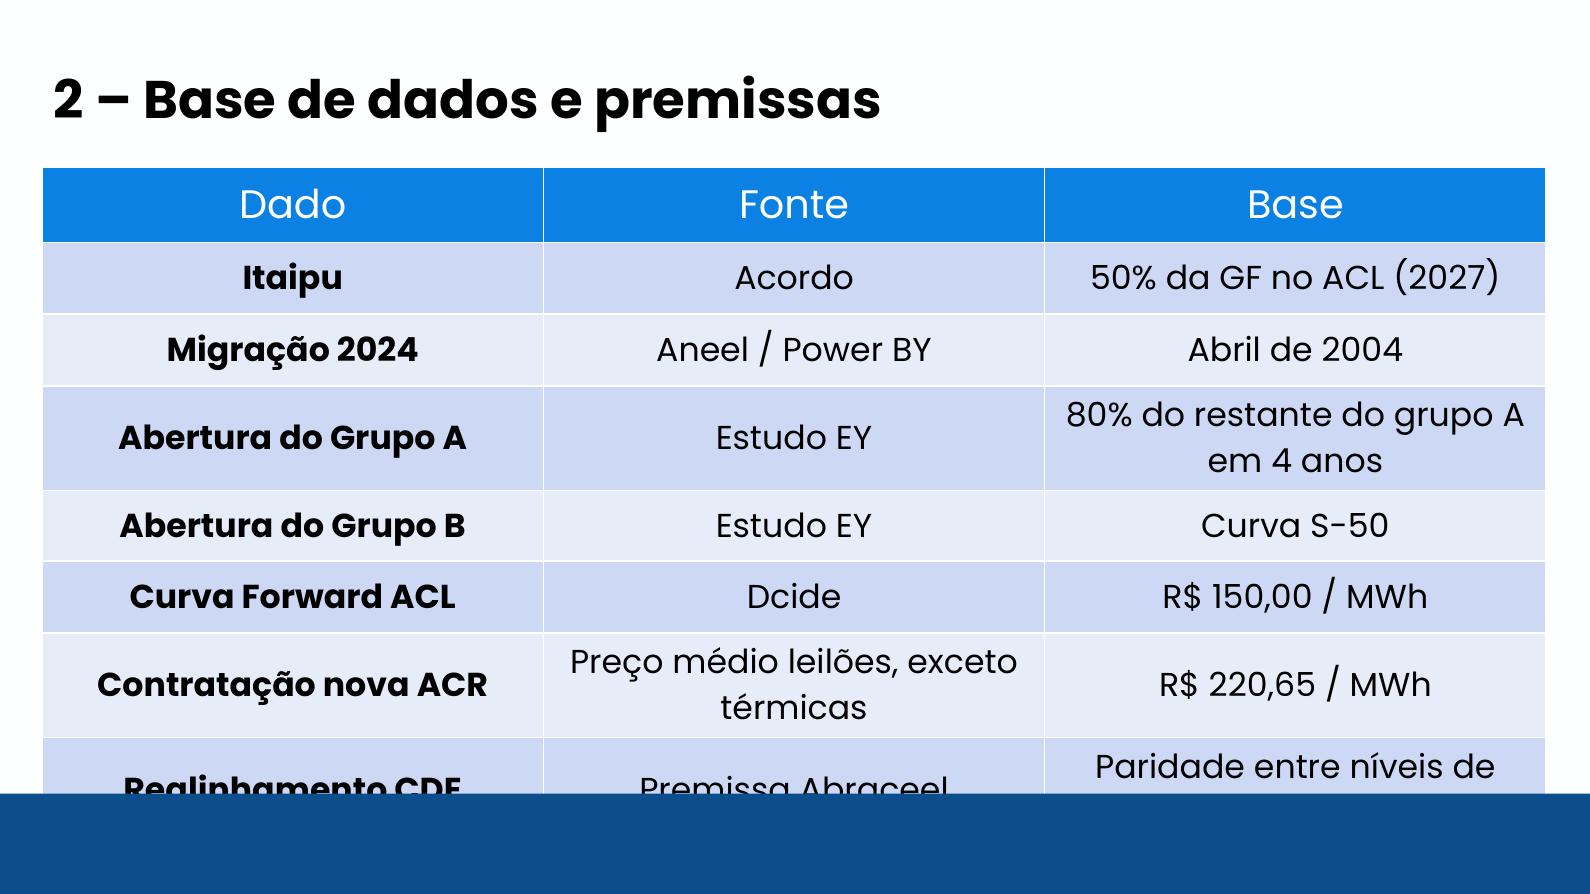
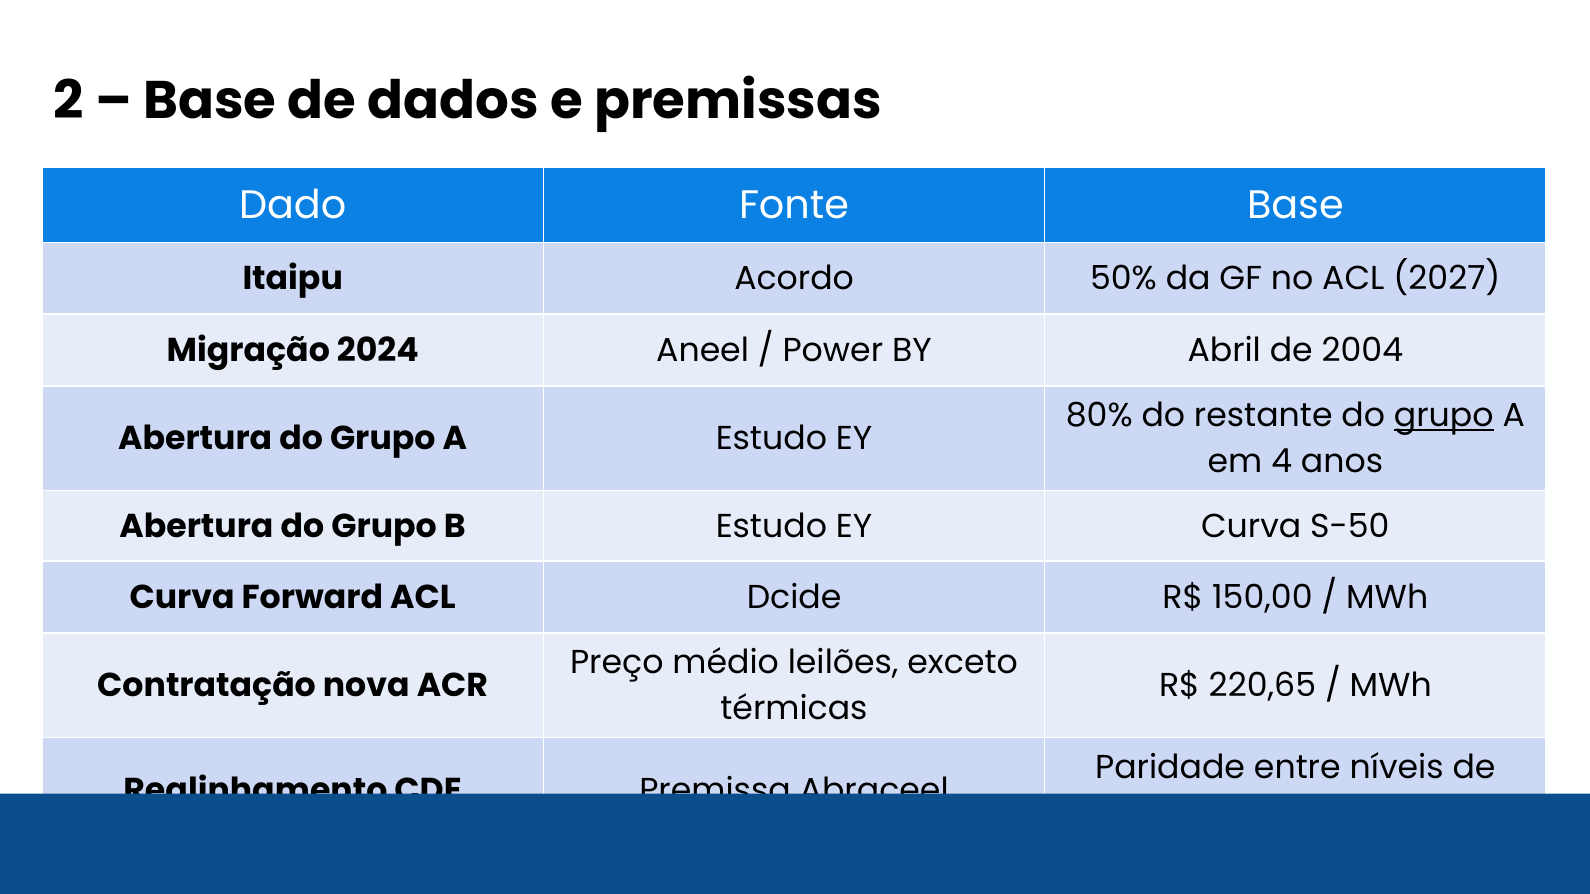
grupo underline: none -> present (1444, 416)
